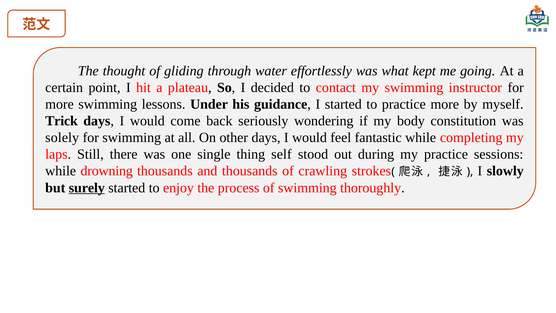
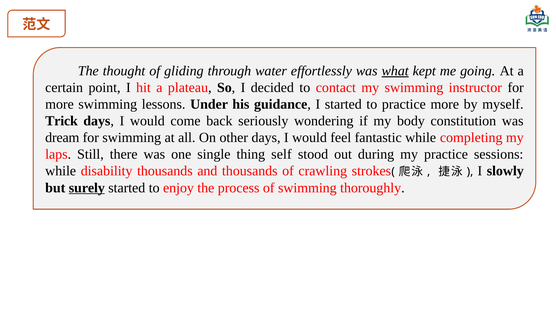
what underline: none -> present (395, 71)
solely: solely -> dream (62, 138)
drowning: drowning -> disability (107, 171)
